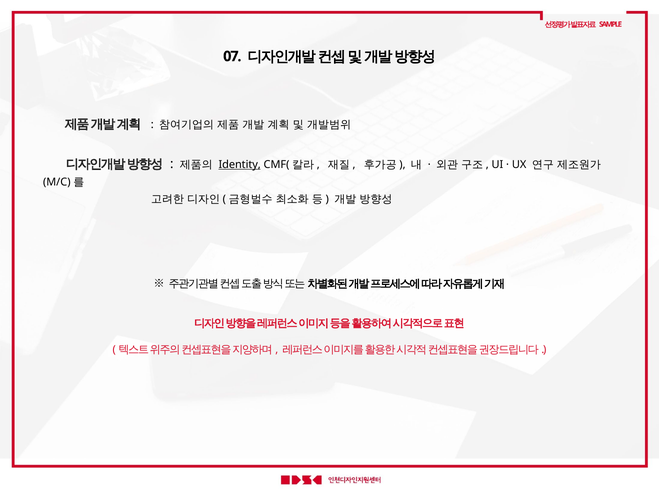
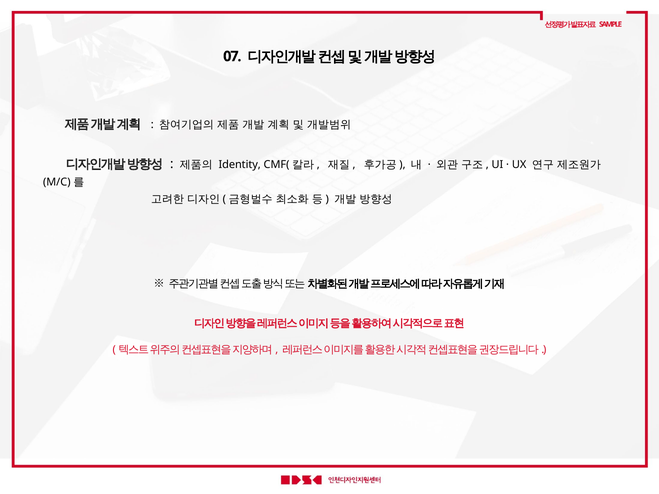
Identity underline: present -> none (240, 165)
